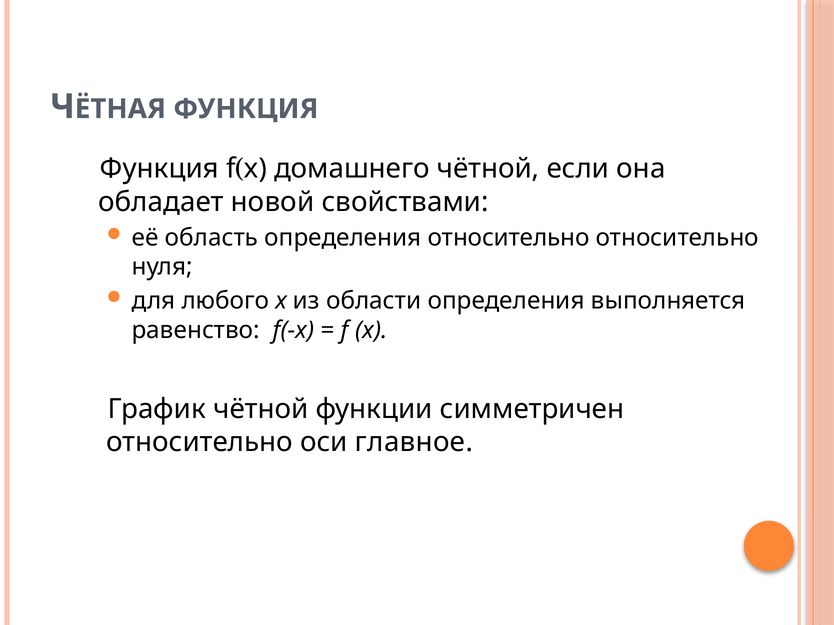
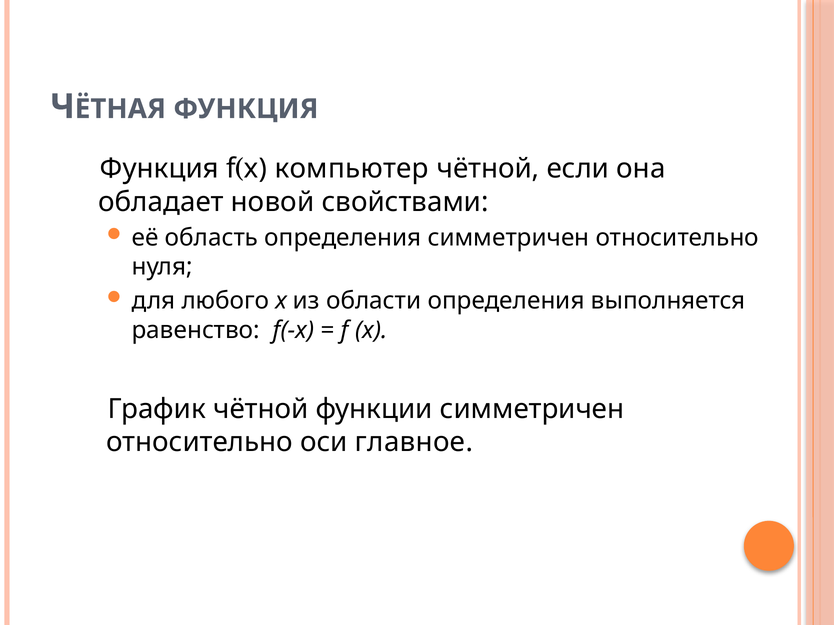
домашнего: домашнего -> компьютер (352, 169)
определения относительно: относительно -> симметричен (509, 238)
